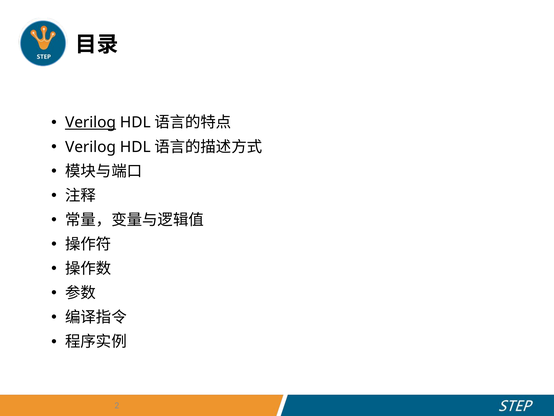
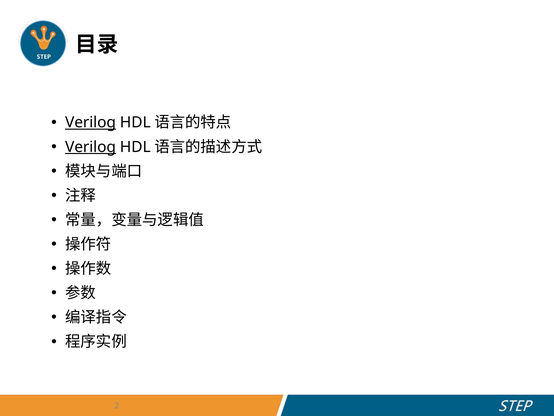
Verilog underline: none -> present (91, 147)
